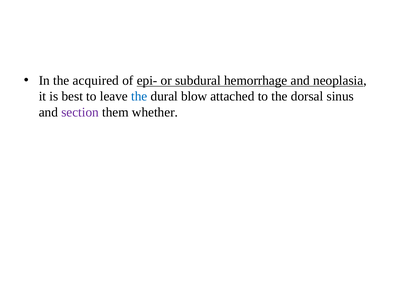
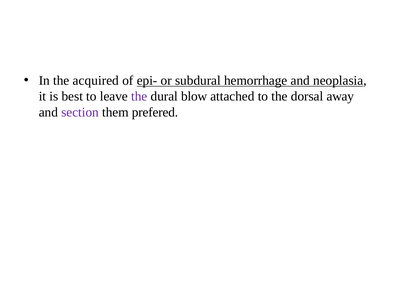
the colour: blue -> purple (139, 96)
sinus: sinus -> away (340, 96)
whether: whether -> prefered (155, 112)
